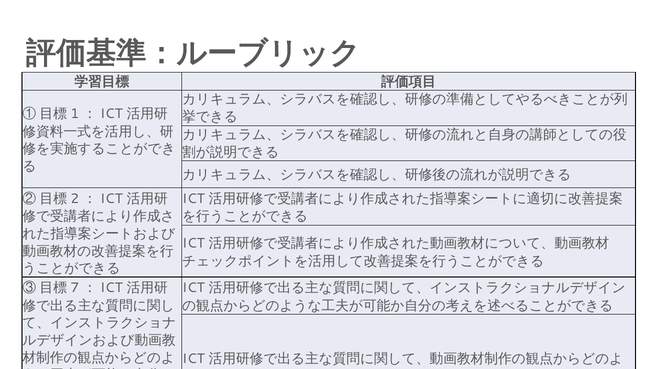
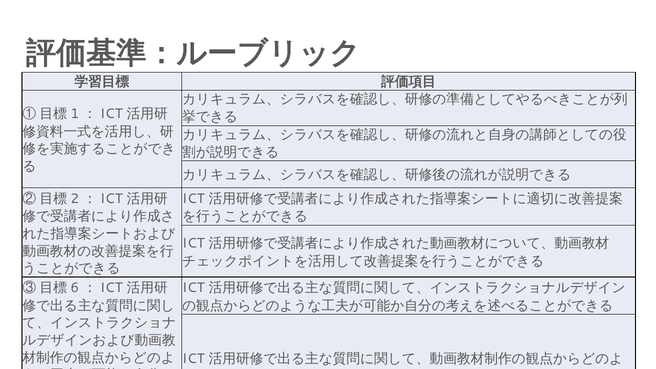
7: 7 -> 6 (75, 288)
